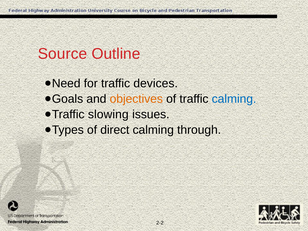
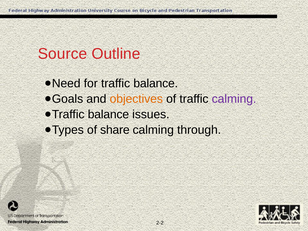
traffic devices: devices -> balance (156, 83)
calming colour: blue -> purple (234, 99)
slowing: slowing -> balance (108, 114)
direct: direct -> share (115, 130)
